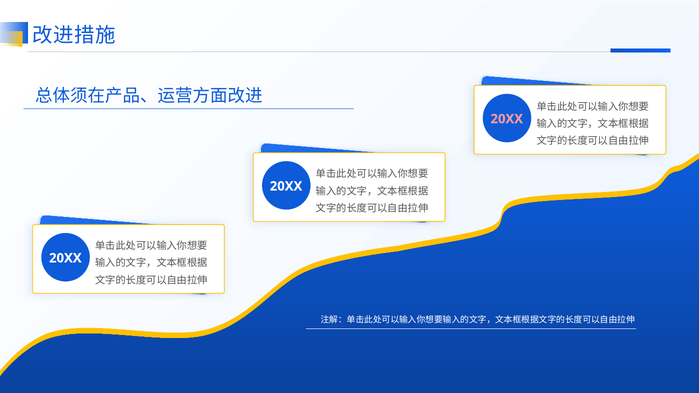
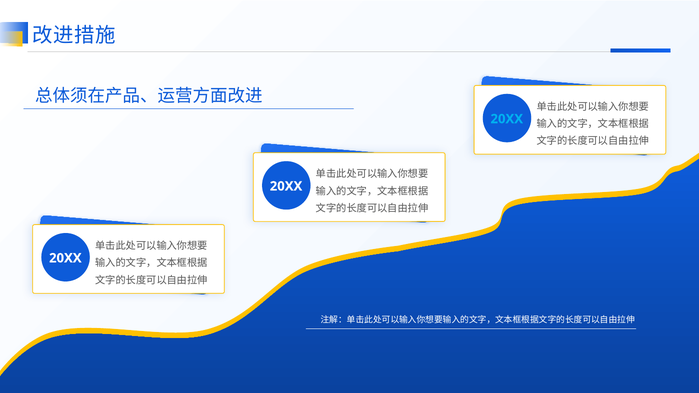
20XX colour: pink -> light blue (507, 119)
